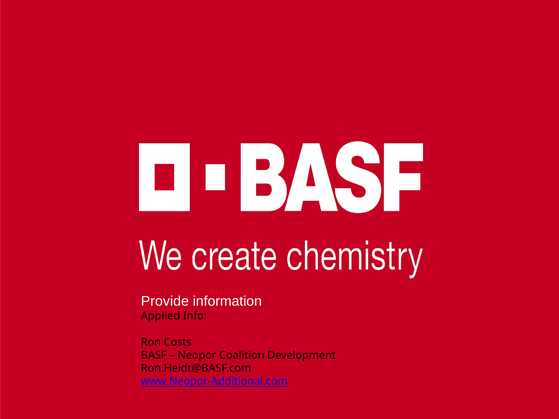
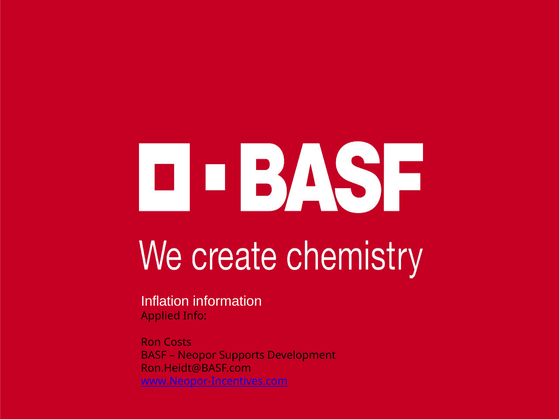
Provide: Provide -> Inflation (165, 302)
Coalition: Coalition -> Supports (242, 355)
www.Neopor-Additional.com: www.Neopor-Additional.com -> www.Neopor-Incentives.com (214, 382)
